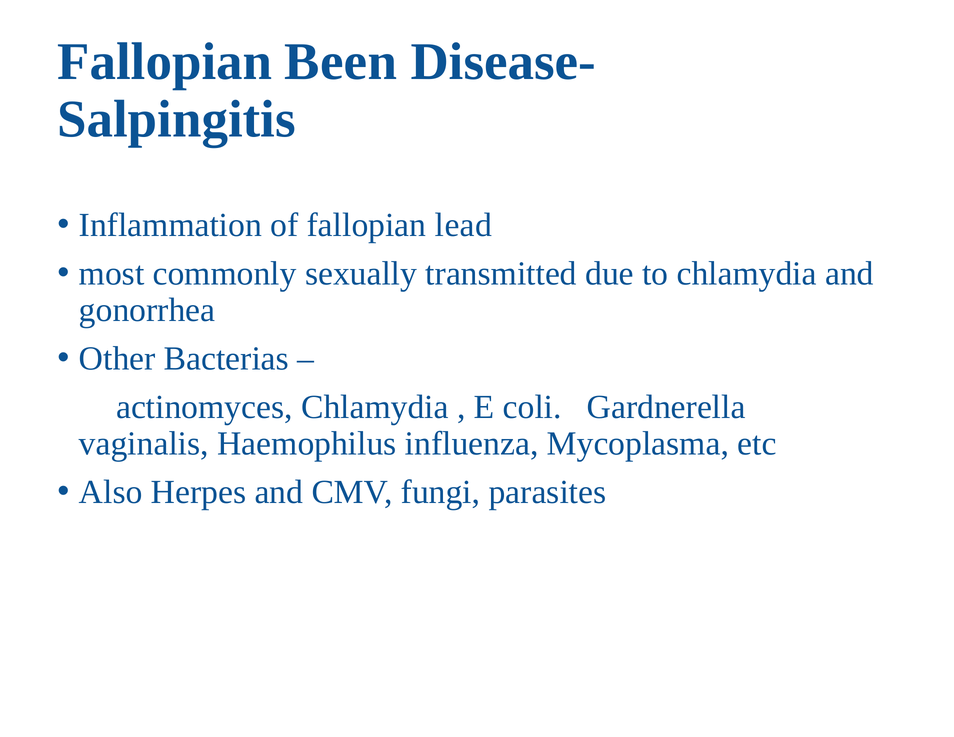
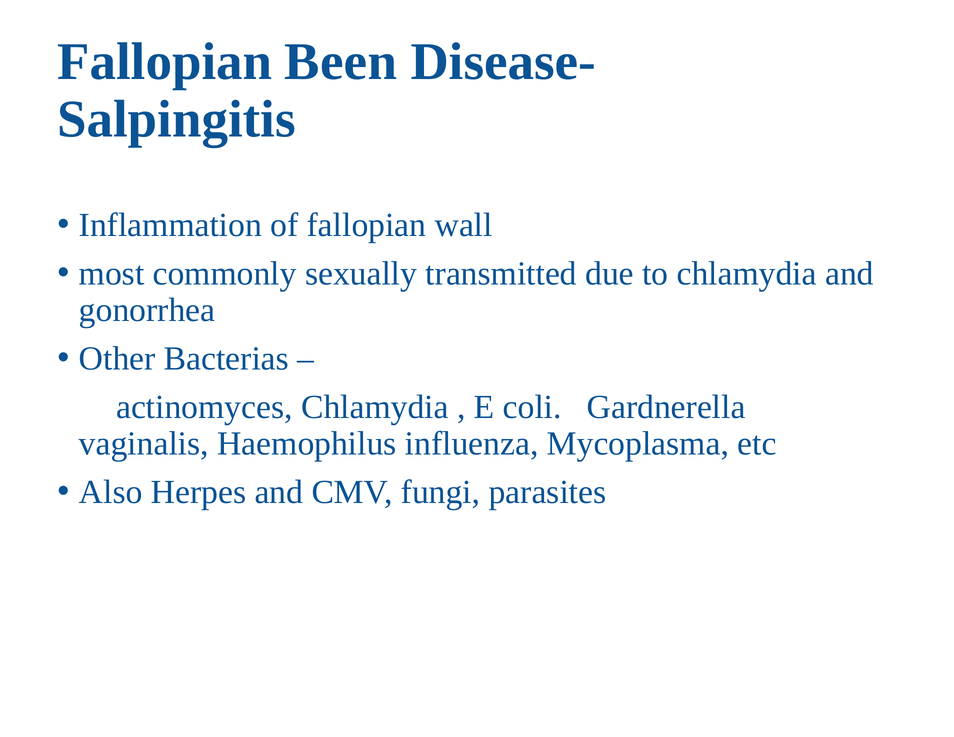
lead: lead -> wall (464, 225)
